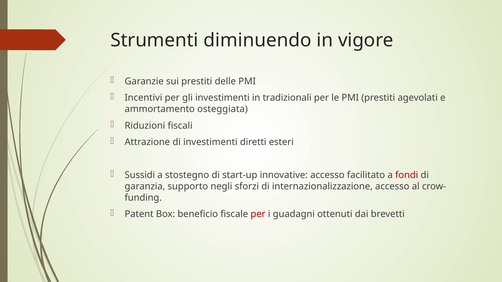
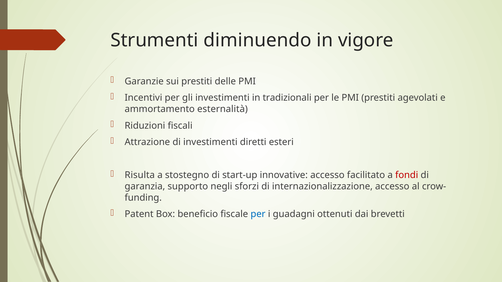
osteggiata: osteggiata -> esternalità (222, 109)
Sussidi: Sussidi -> Risulta (140, 175)
per colour: red -> blue (258, 214)
